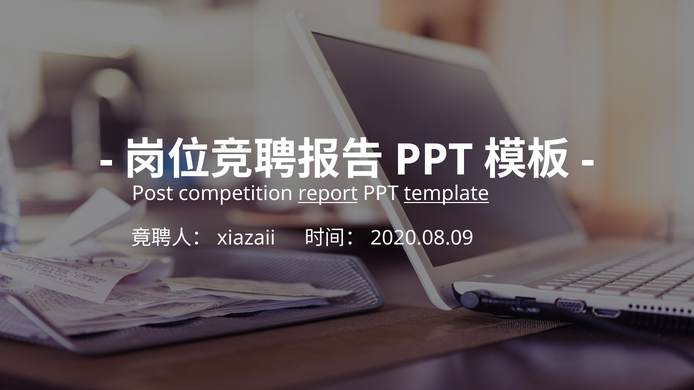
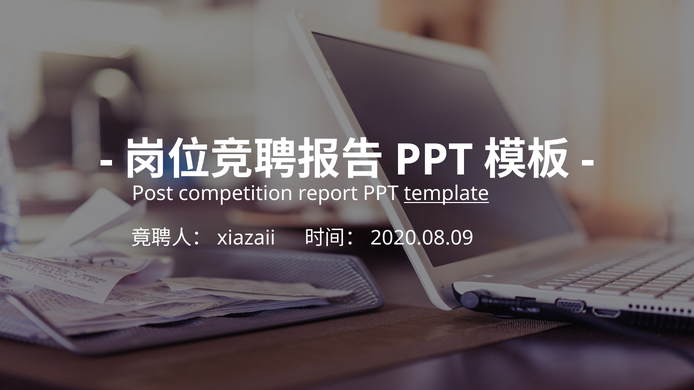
report underline: present -> none (328, 194)
